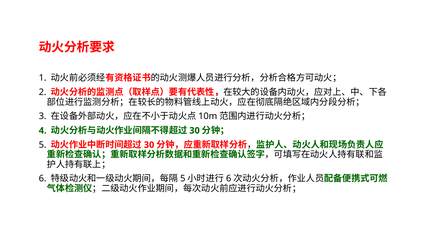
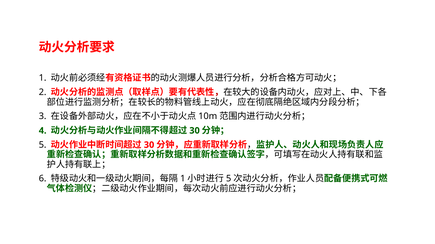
5: 5 -> 1 (183, 179)
6: 6 -> 5 (229, 179)
